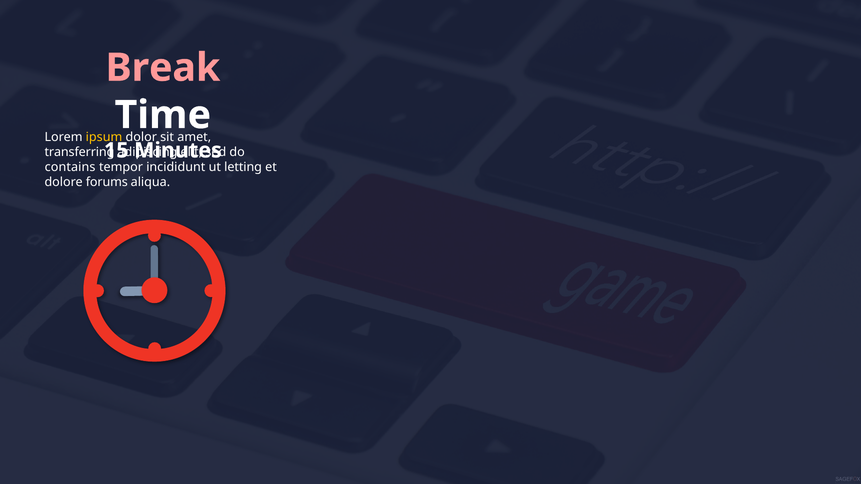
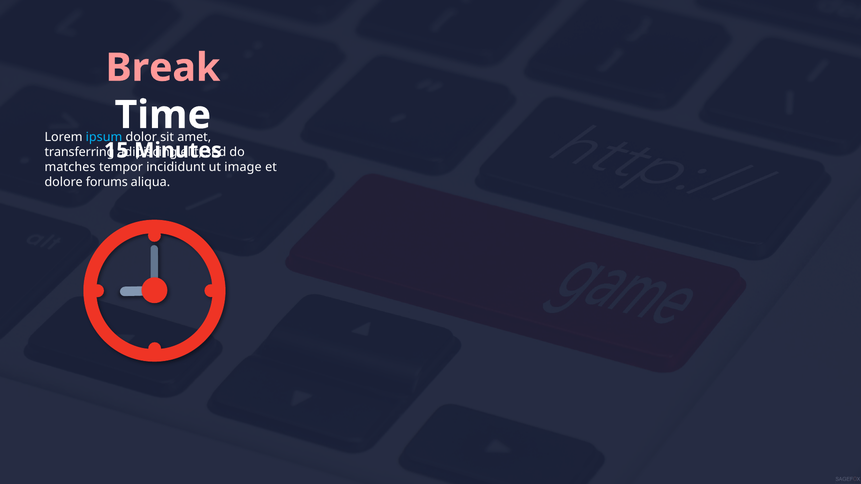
ipsum colour: yellow -> light blue (104, 137)
contains: contains -> matches (70, 167)
letting: letting -> image (243, 167)
